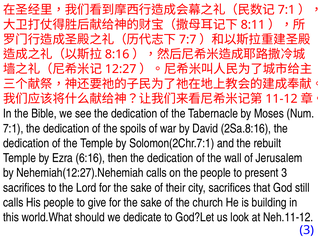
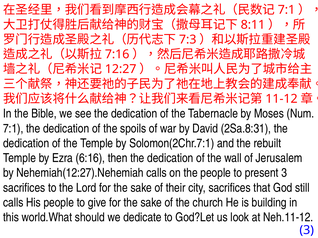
7:7: 7:7 -> 7:3 (188, 40)
8:16: 8:16 -> 7:16 (117, 54)
2Sa.8:16: 2Sa.8:16 -> 2Sa.8:31 (246, 129)
